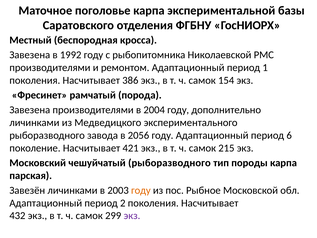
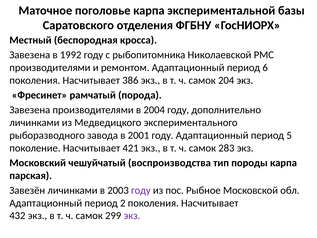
1: 1 -> 6 (265, 68)
154: 154 -> 204 (226, 80)
2056: 2056 -> 2001 (138, 135)
6: 6 -> 5 (289, 135)
215: 215 -> 283 (226, 148)
чешуйчатый рыборазводного: рыборазводного -> воспроизводства (169, 163)
году colour: orange -> purple (141, 190)
